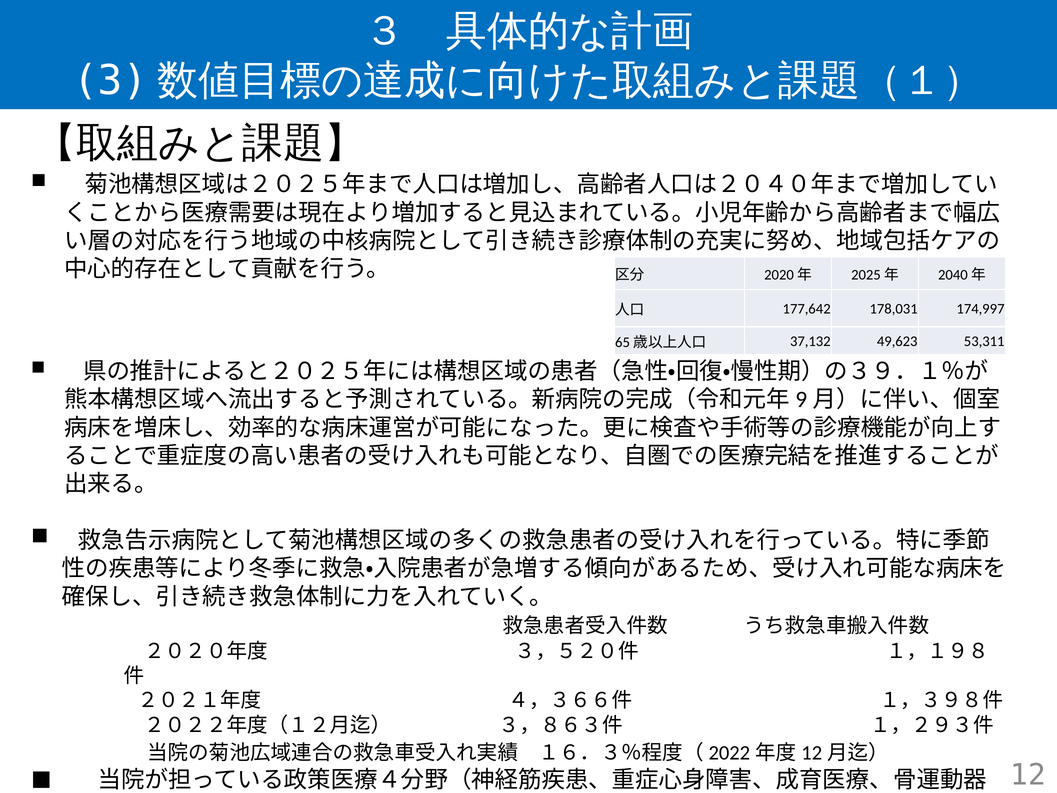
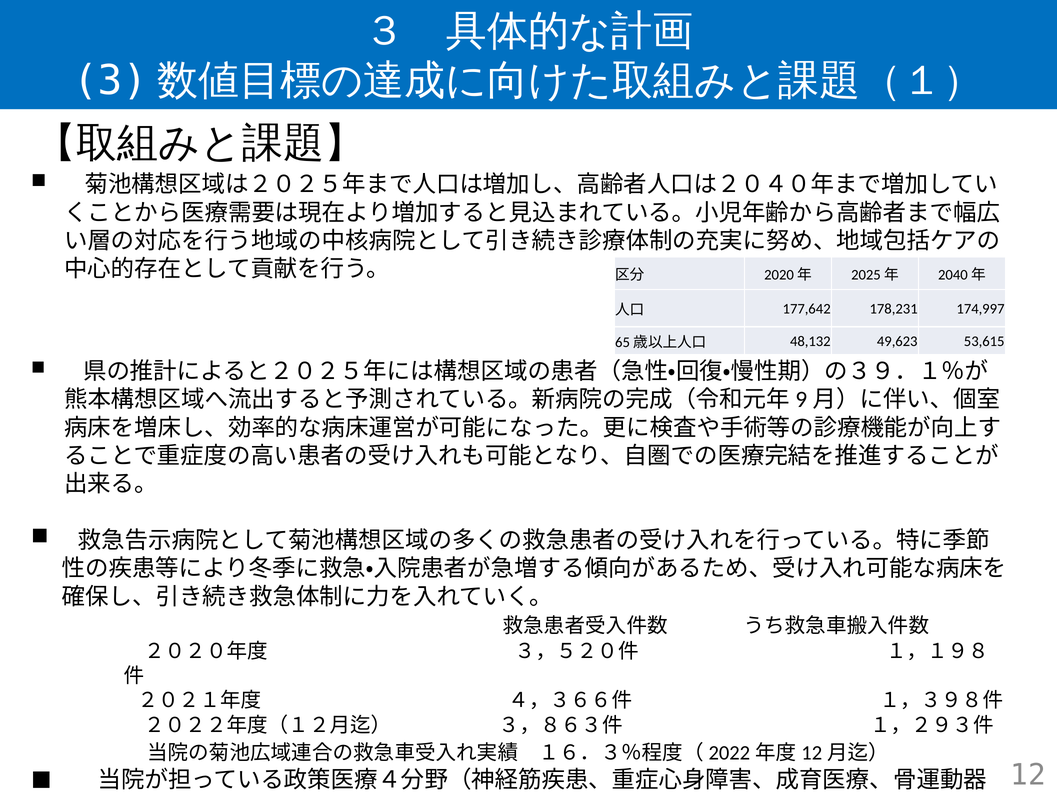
178,031: 178,031 -> 178,231 (894, 309)
37,132: 37,132 -> 48,132 (810, 341)
53,311: 53,311 -> 53,615 (984, 341)
